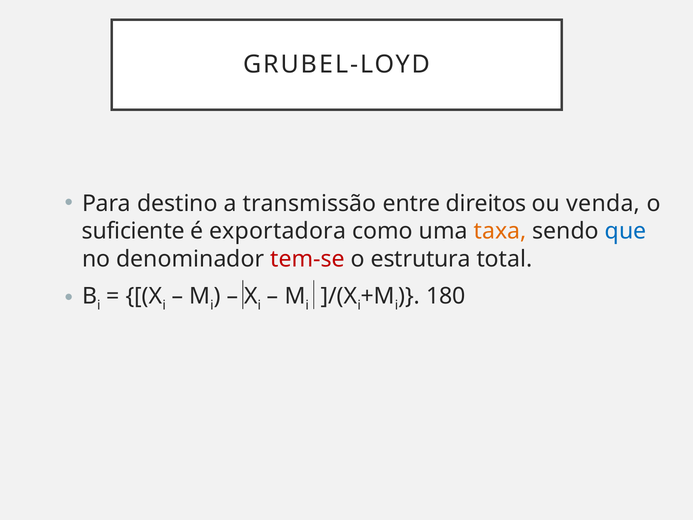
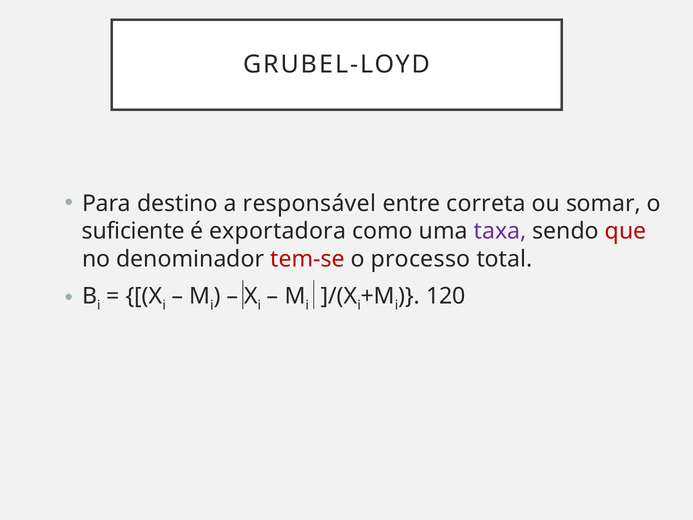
transmissão: transmissão -> responsável (309, 203)
direitos: direitos -> correta (486, 203)
venda: venda -> somar (603, 203)
taxa colour: orange -> purple (500, 231)
que colour: blue -> red (626, 231)
estrutura: estrutura -> processo (421, 259)
180: 180 -> 120 (446, 296)
